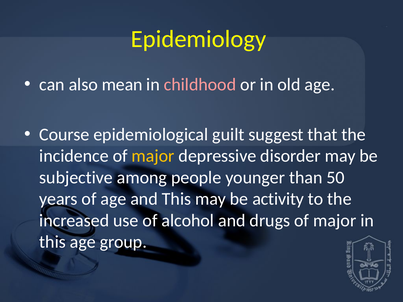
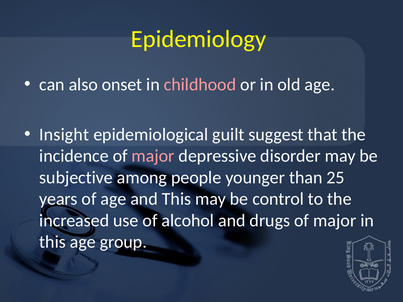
mean: mean -> onset (122, 85)
Course: Course -> Insight (64, 135)
major colour: yellow -> pink (153, 156)
50: 50 -> 25 (336, 178)
activity: activity -> control (278, 199)
